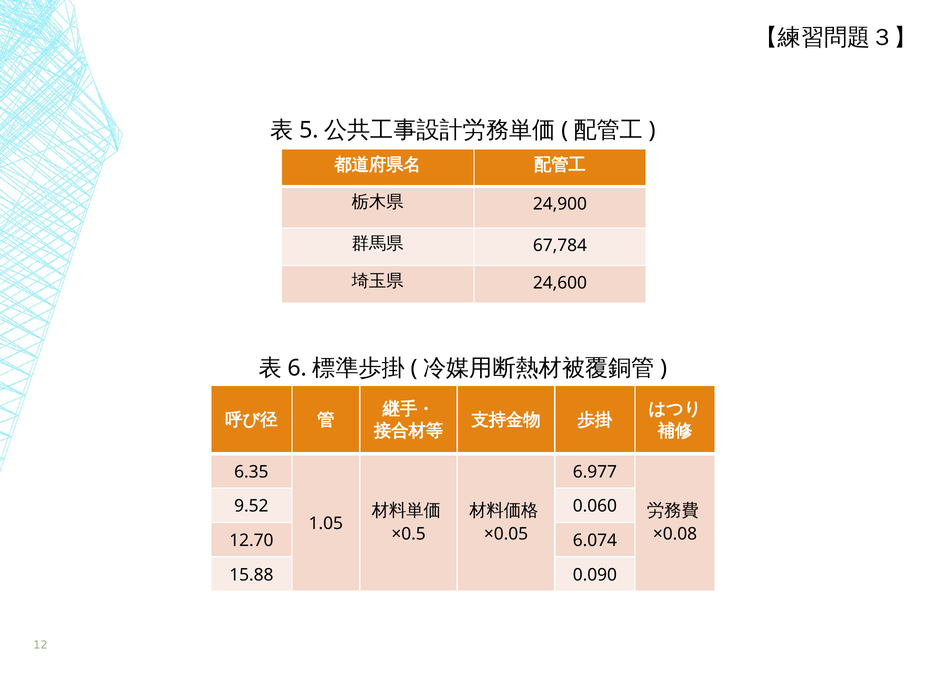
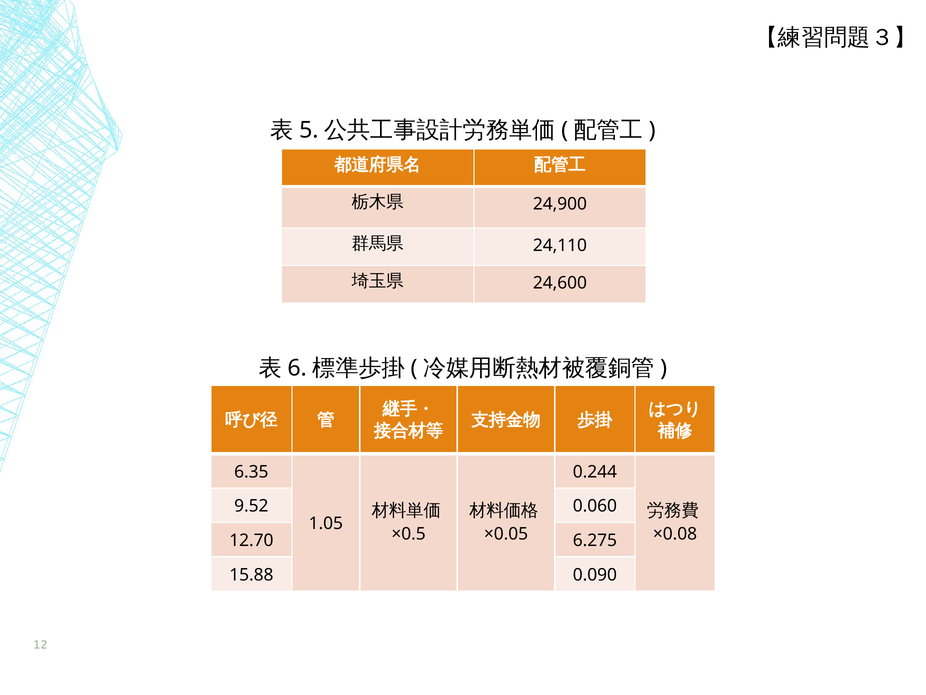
67,784: 67,784 -> 24,110 (560, 245)
6.977: 6.977 -> 0.244 (595, 471)
6.074: 6.074 -> 6.275 (595, 540)
